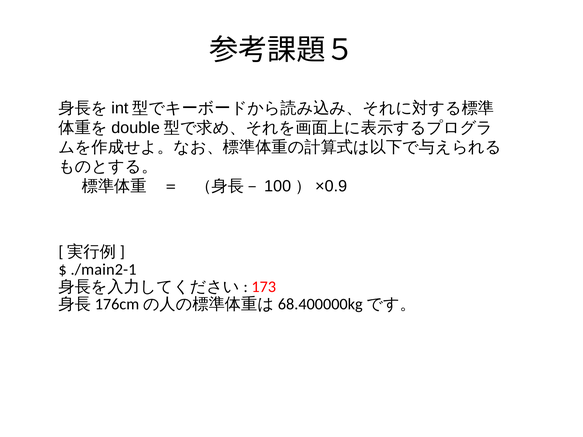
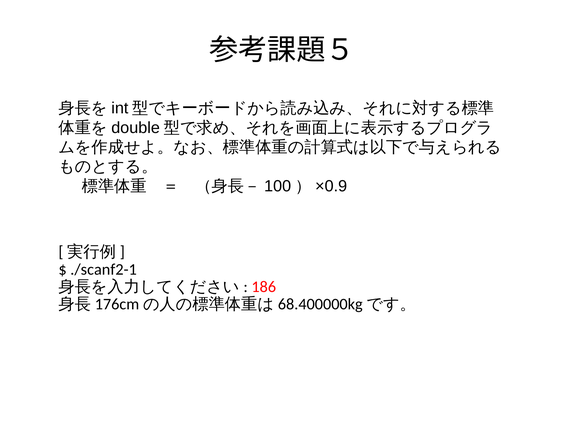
./main2-1: ./main2-1 -> ./scanf2-1 (104, 269)
173: 173 -> 186 (264, 287)
